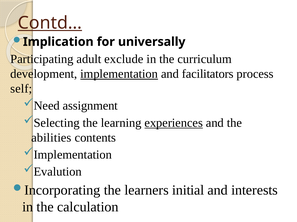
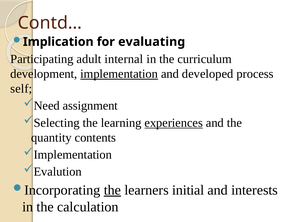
Contd… underline: present -> none (50, 23)
universally: universally -> evaluating (152, 42)
exclude: exclude -> internal (124, 59)
facilitators: facilitators -> developed (208, 74)
abilities: abilities -> quantity (51, 138)
the underline: none -> present (112, 191)
